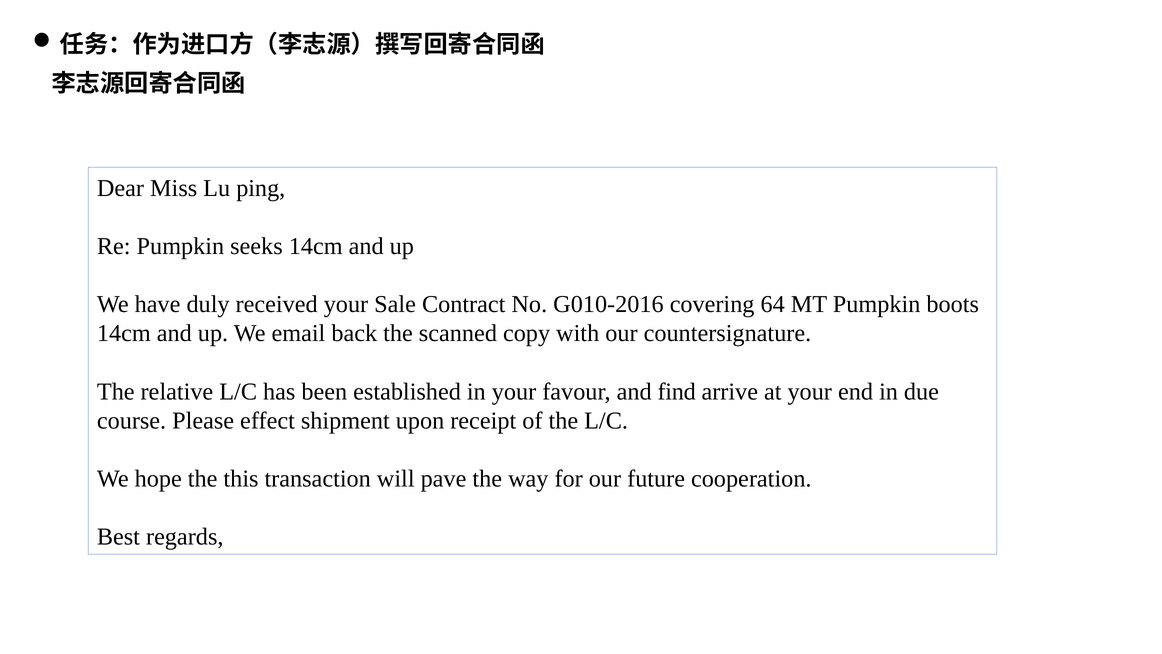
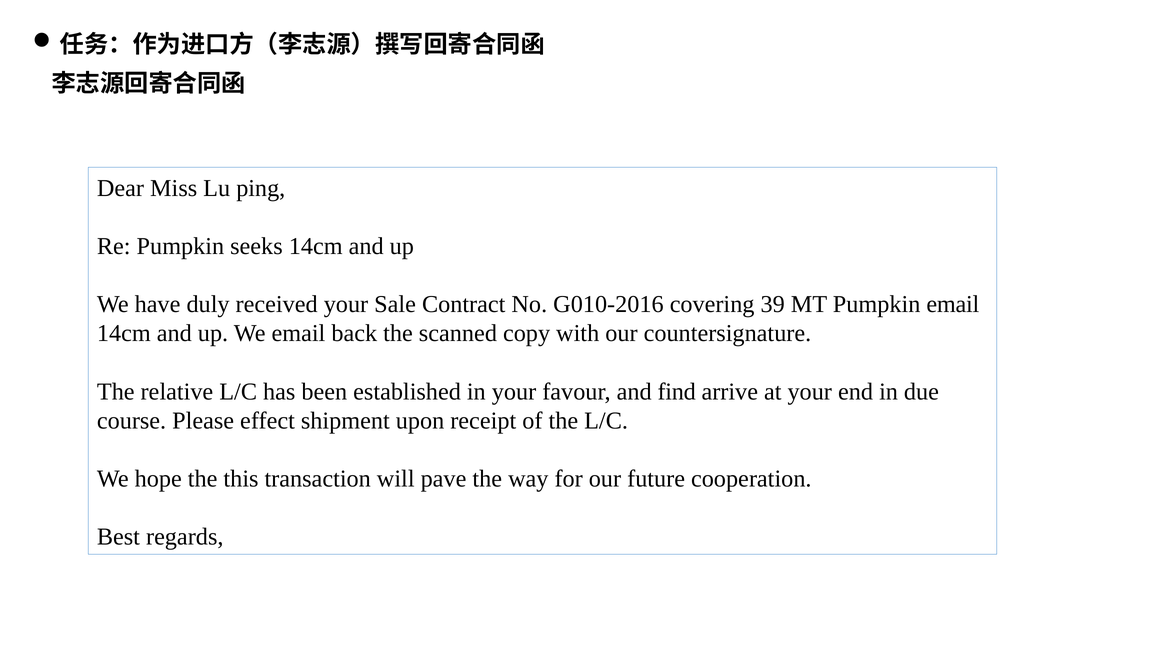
64: 64 -> 39 (773, 304)
Pumpkin boots: boots -> email (953, 304)
